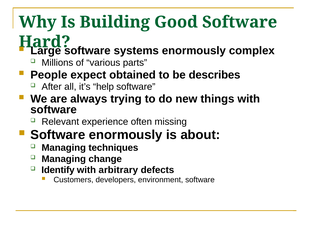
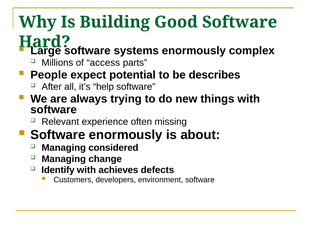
various: various -> access (103, 63)
obtained: obtained -> potential (132, 75)
techniques: techniques -> considered (113, 148)
arbitrary: arbitrary -> achieves (118, 170)
